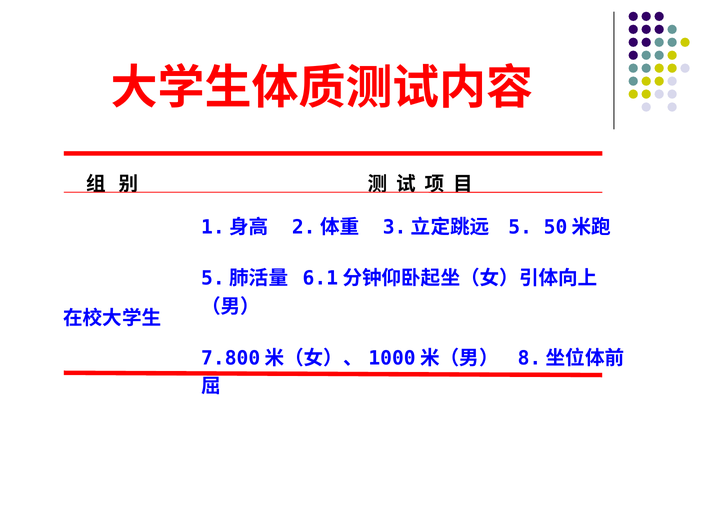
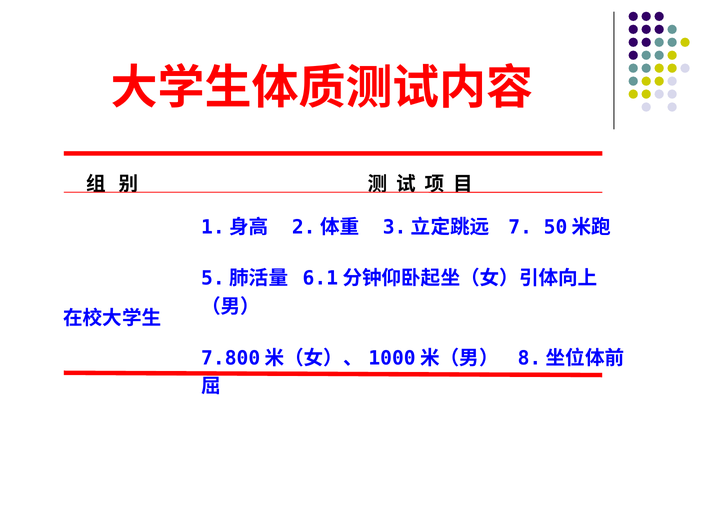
5: 5 -> 7 (520, 227)
